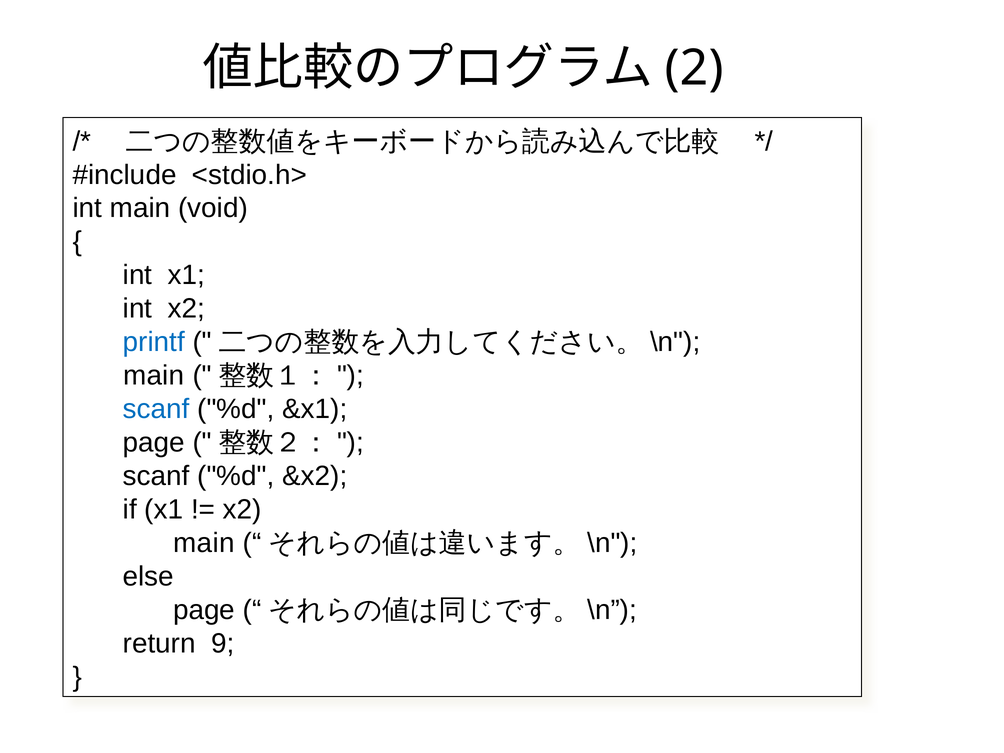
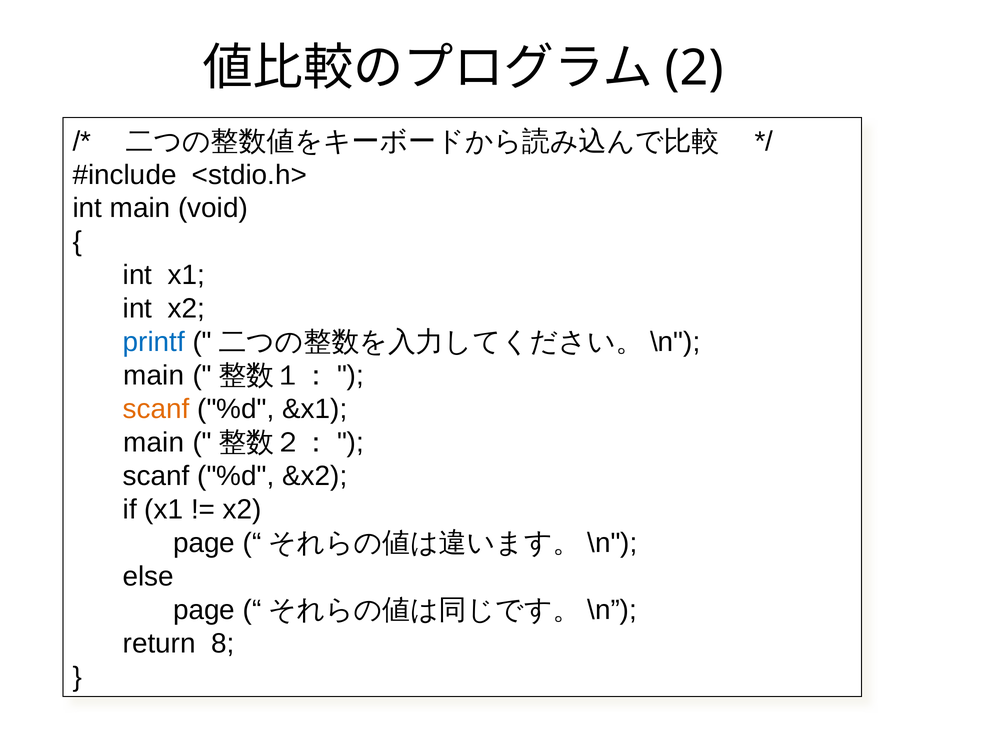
scanf colour: blue -> orange (156, 409)
page: page -> main (154, 443)
main: main -> page (204, 543)
9: 9 -> 8 (223, 644)
